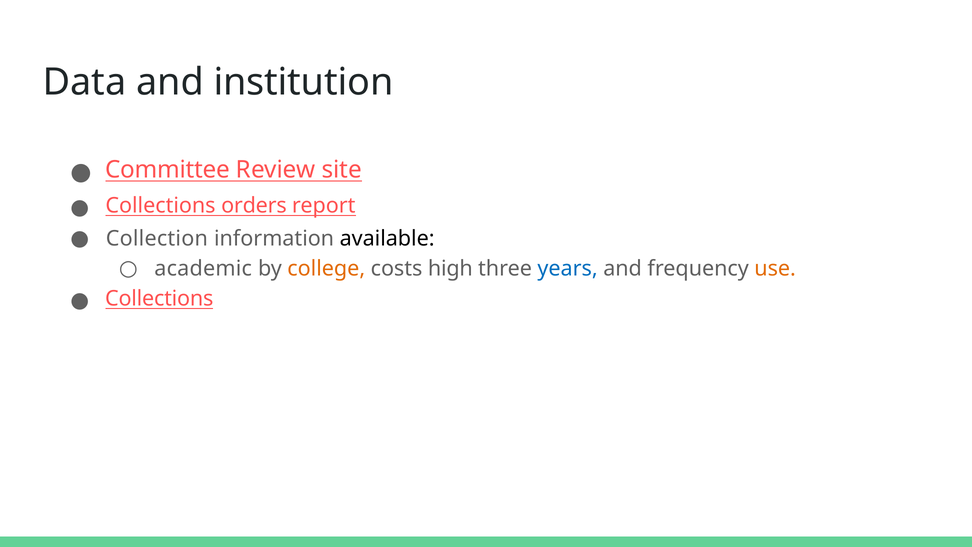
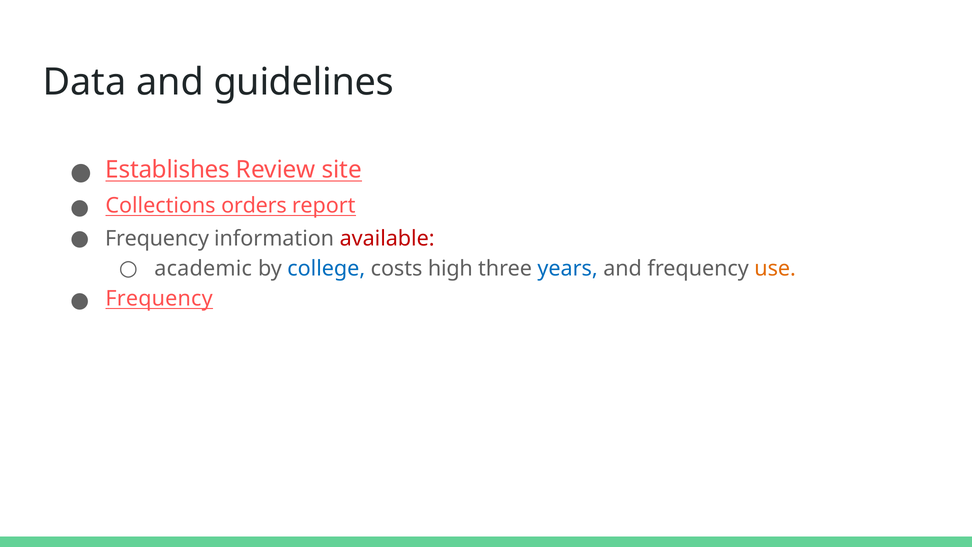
institution: institution -> guidelines (304, 82)
Committee: Committee -> Establishes (168, 170)
Collection: Collection -> Frequency (157, 239)
available colour: black -> red (387, 239)
college colour: orange -> blue (326, 268)
Collections: Collections -> Frequency (159, 299)
